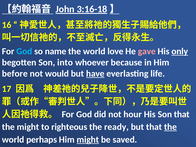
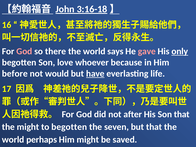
God colour: light blue -> pink (24, 51)
name: name -> there (56, 51)
love: love -> says (115, 51)
into: into -> love (65, 62)
hour: hour -> after (133, 114)
to righteous: righteous -> begotten (69, 127)
ready: ready -> seven (116, 127)
the underline: present -> none (170, 127)
might underline: present -> none (88, 140)
